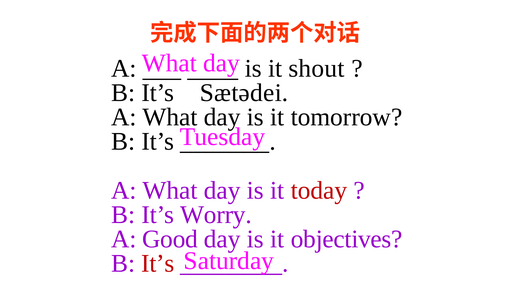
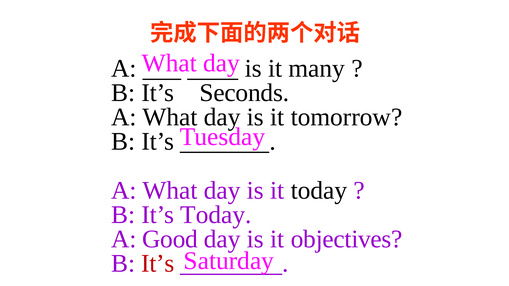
shout: shout -> many (317, 68)
Sætədei: Sætədei -> Seconds (244, 93)
today colour: red -> black (319, 191)
It’s Worry: Worry -> Today (216, 215)
